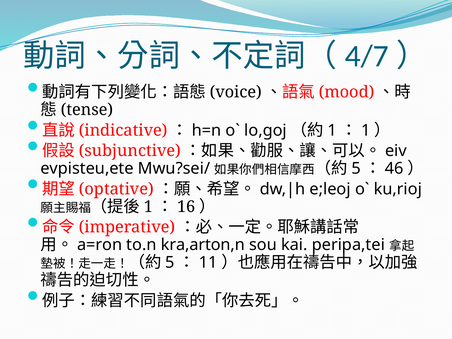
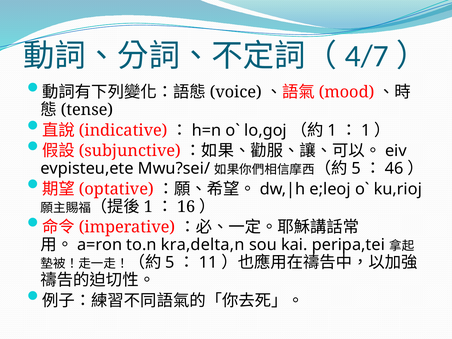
kra,arton,n: kra,arton,n -> kra,delta,n (203, 245)
